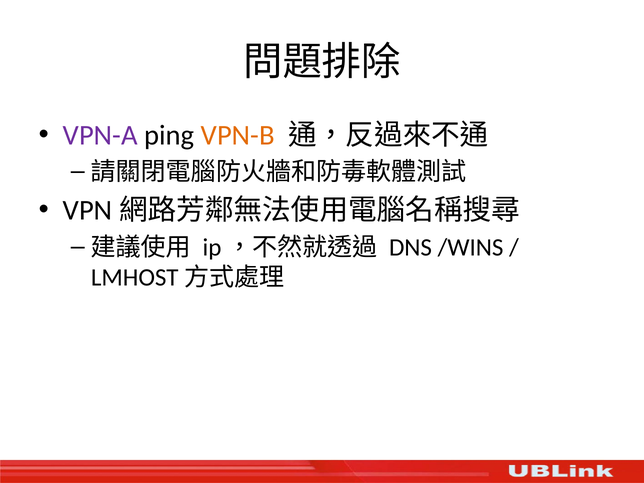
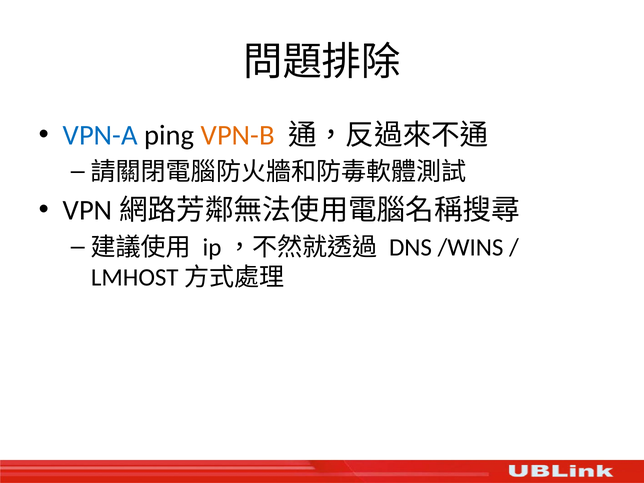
VPN-A colour: purple -> blue (100, 135)
